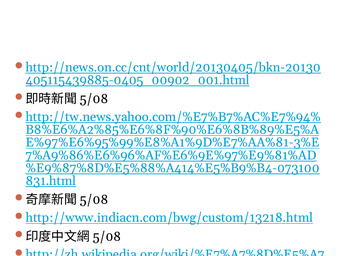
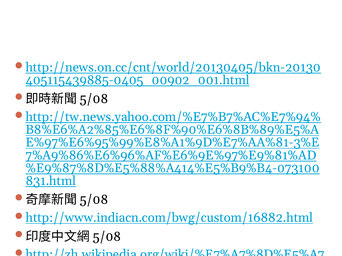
http://www.indiacn.com/bwg/custom/13218.html: http://www.indiacn.com/bwg/custom/13218.html -> http://www.indiacn.com/bwg/custom/16882.html (169, 218)
